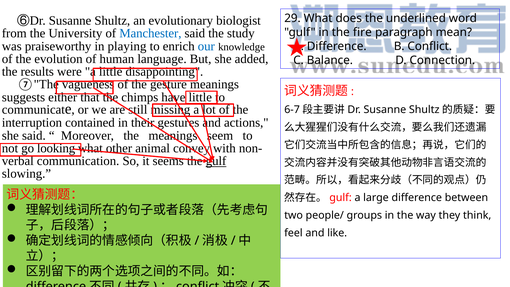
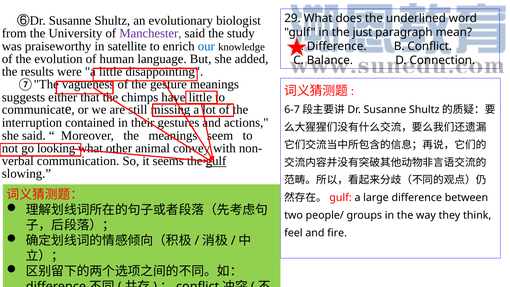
Manchester colour: blue -> purple (150, 33)
fire: fire -> just (362, 32)
playing: playing -> satellite (127, 46)
like: like -> fire (337, 233)
